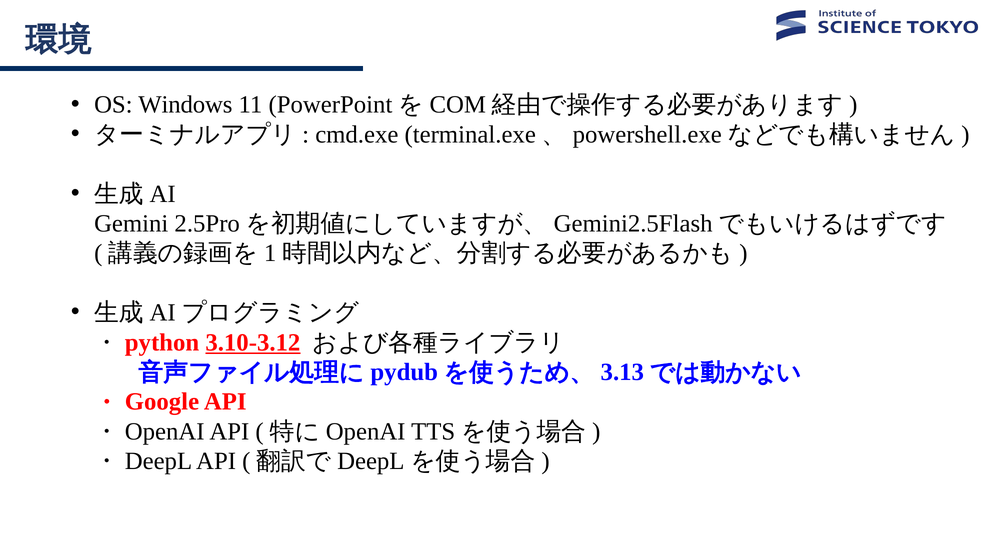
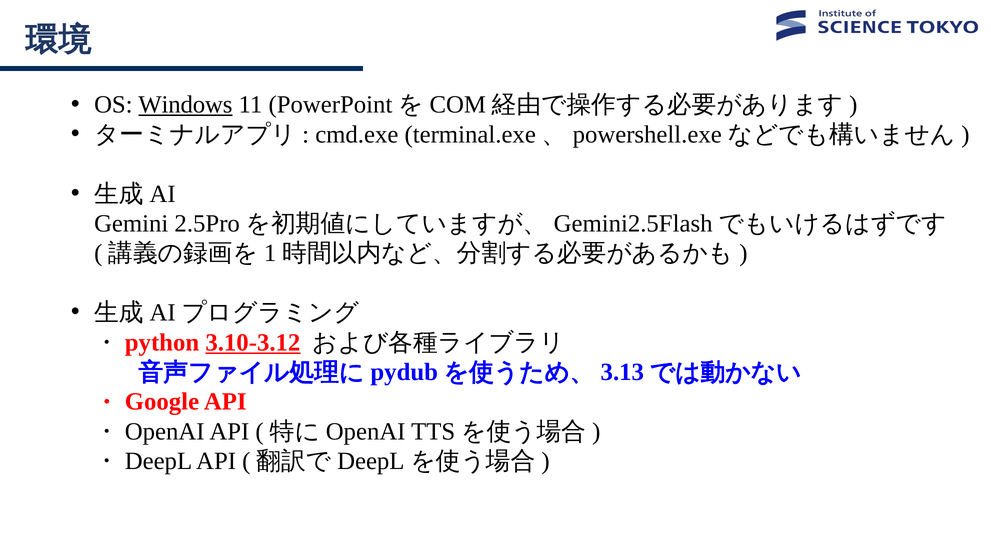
Windows underline: none -> present (185, 105)
